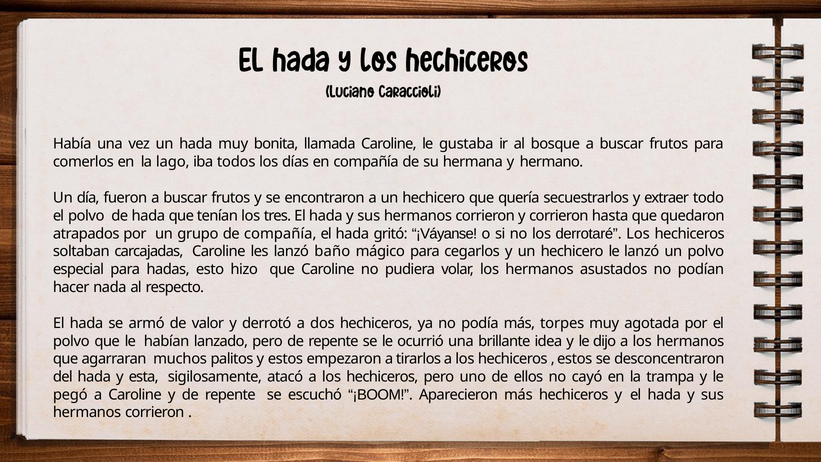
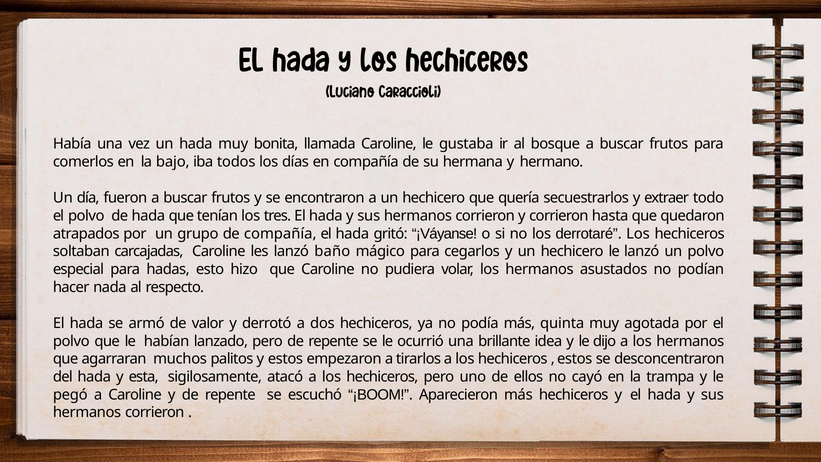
lago: lago -> bajo (173, 162)
torpes: torpes -> quinta (562, 323)
